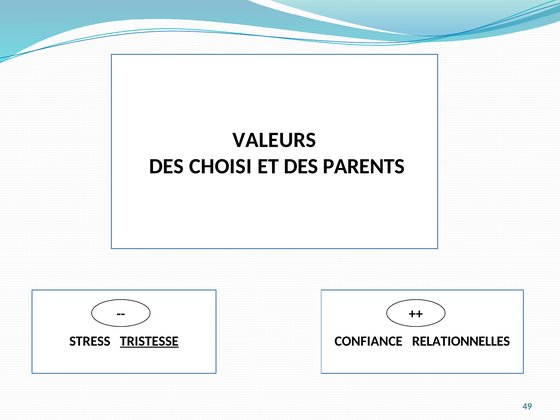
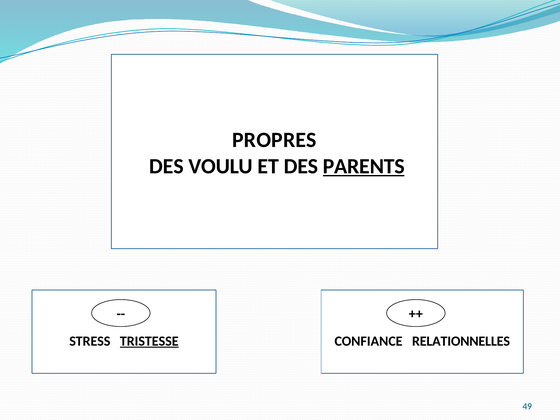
VALEURS: VALEURS -> PROPRES (274, 140)
CHOISI: CHOISI -> VOULU (221, 166)
PARENTS underline: none -> present (364, 166)
